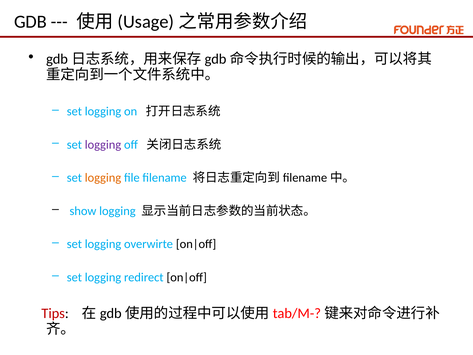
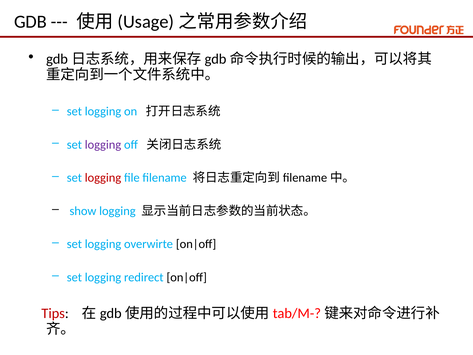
logging colour: orange -> red (103, 178)
